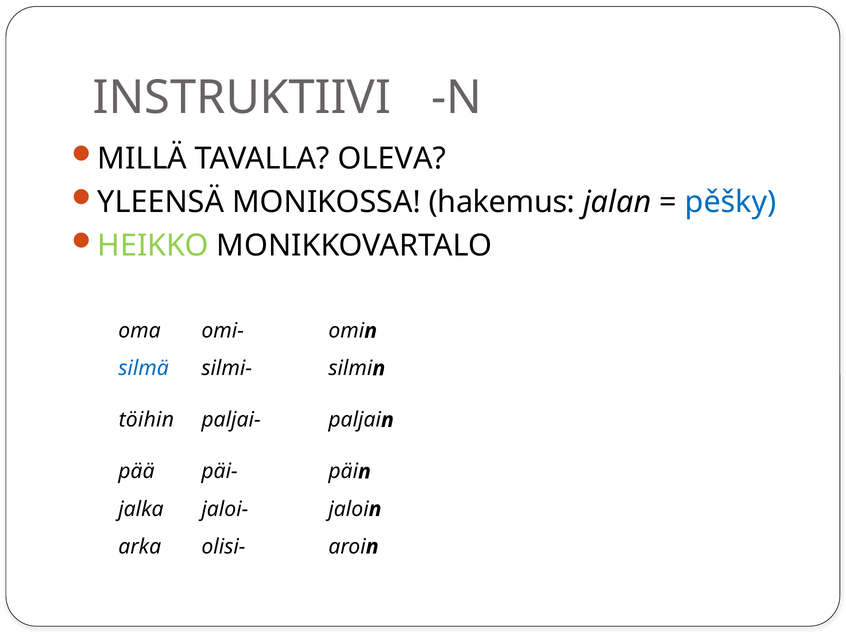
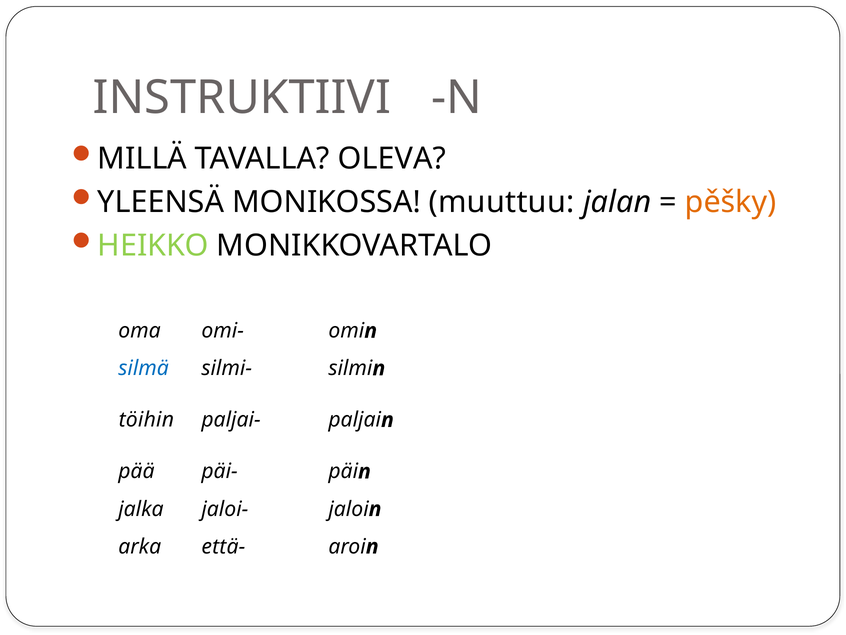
hakemus: hakemus -> muuttuu (502, 202)
pěšky colour: blue -> orange (731, 202)
olisi-: olisi- -> että- (223, 546)
